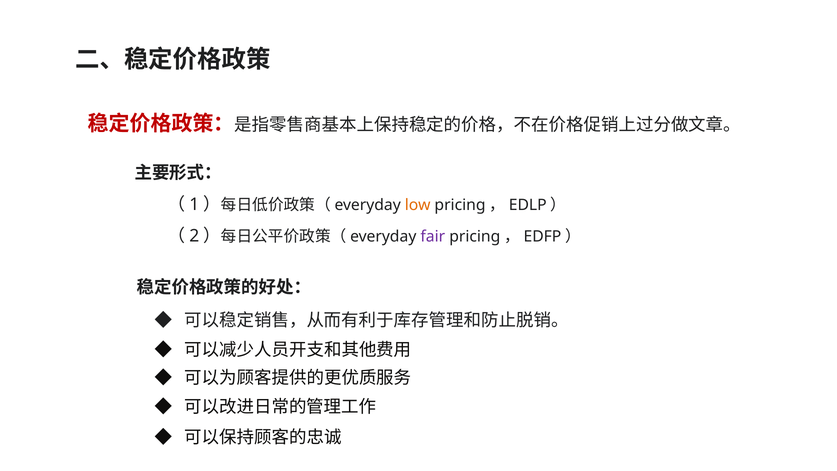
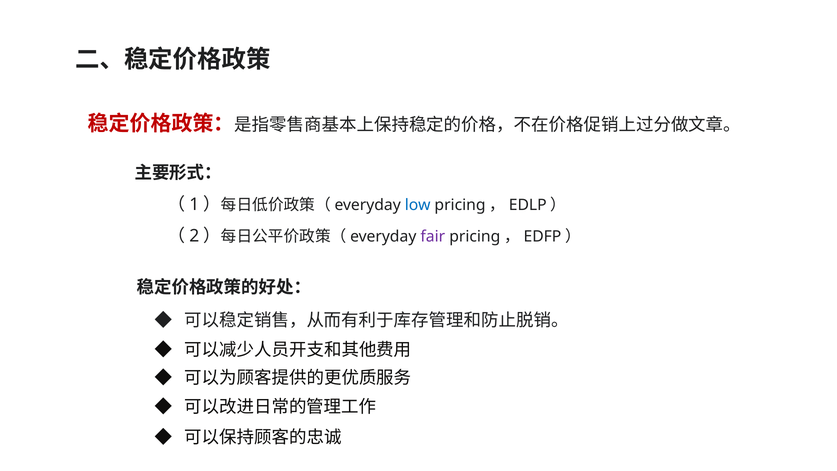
low colour: orange -> blue (418, 205)
